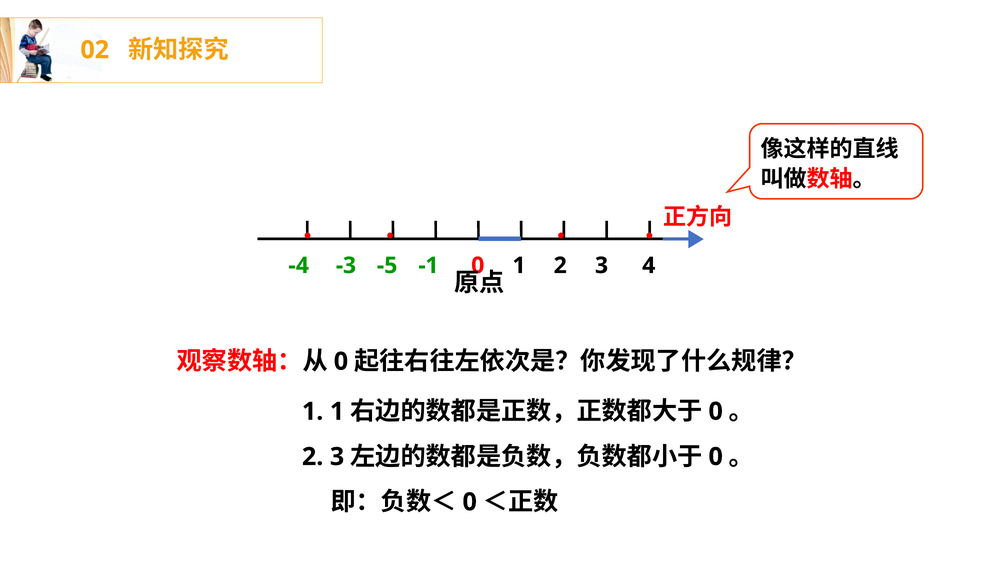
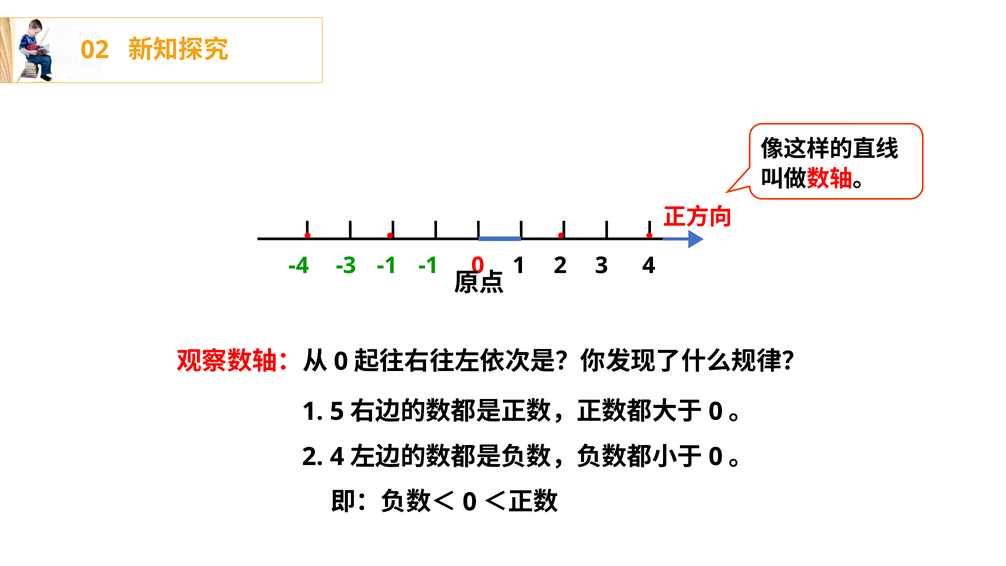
-5: -5 -> -1 (387, 265)
1 1: 1 -> 5 (337, 411)
3: 3 -> 4 (337, 457)
